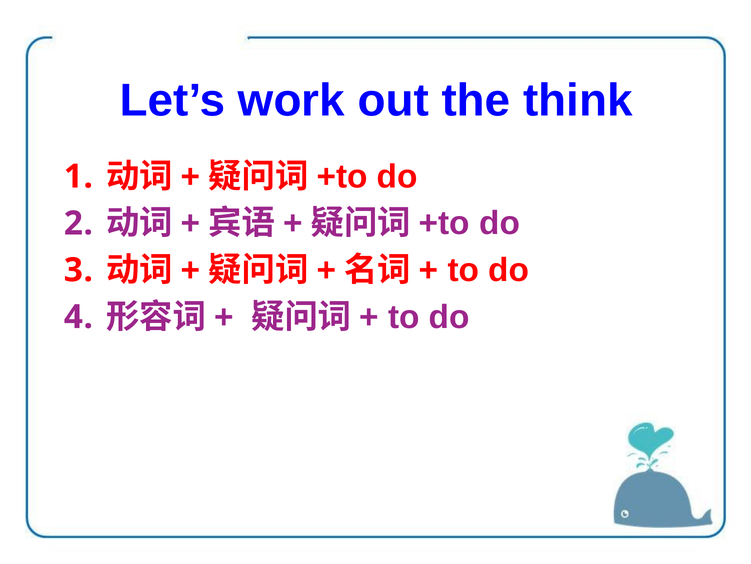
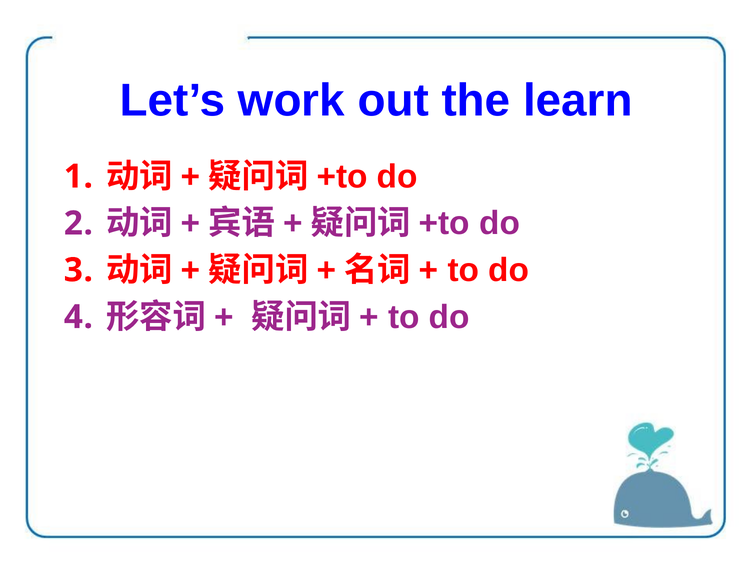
think: think -> learn (578, 100)
